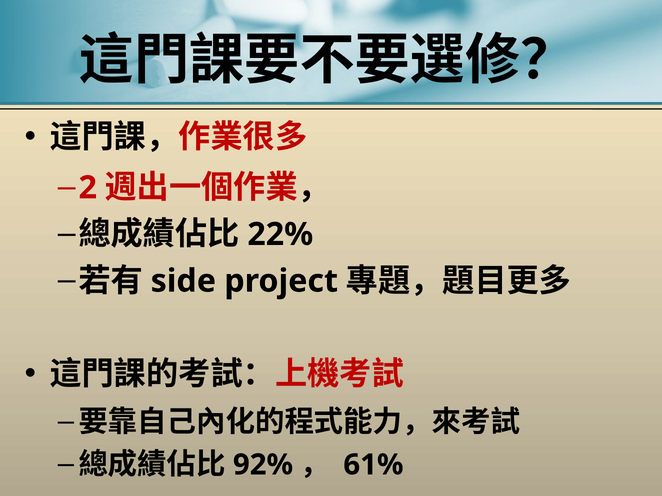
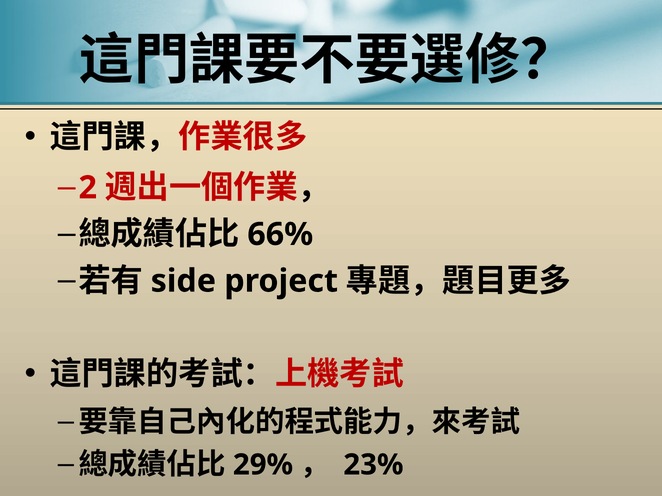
22%: 22% -> 66% (280, 235)
92%: 92% -> 29% (263, 465)
61%: 61% -> 23% (373, 465)
